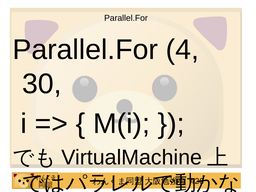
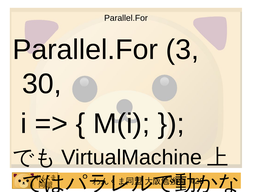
4: 4 -> 3 (182, 50)
